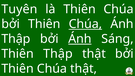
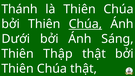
Tuyên: Tuyên -> Thánh (19, 9)
Thập: Thập -> Dưới (16, 39)
Ánh underline: present -> none (80, 39)
